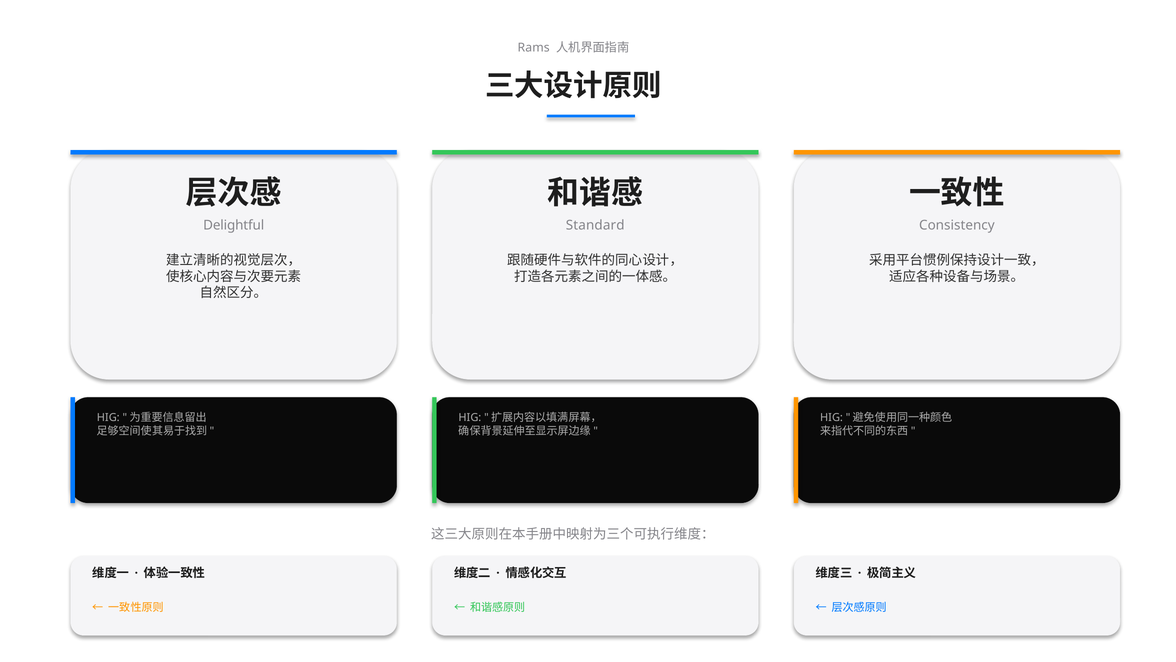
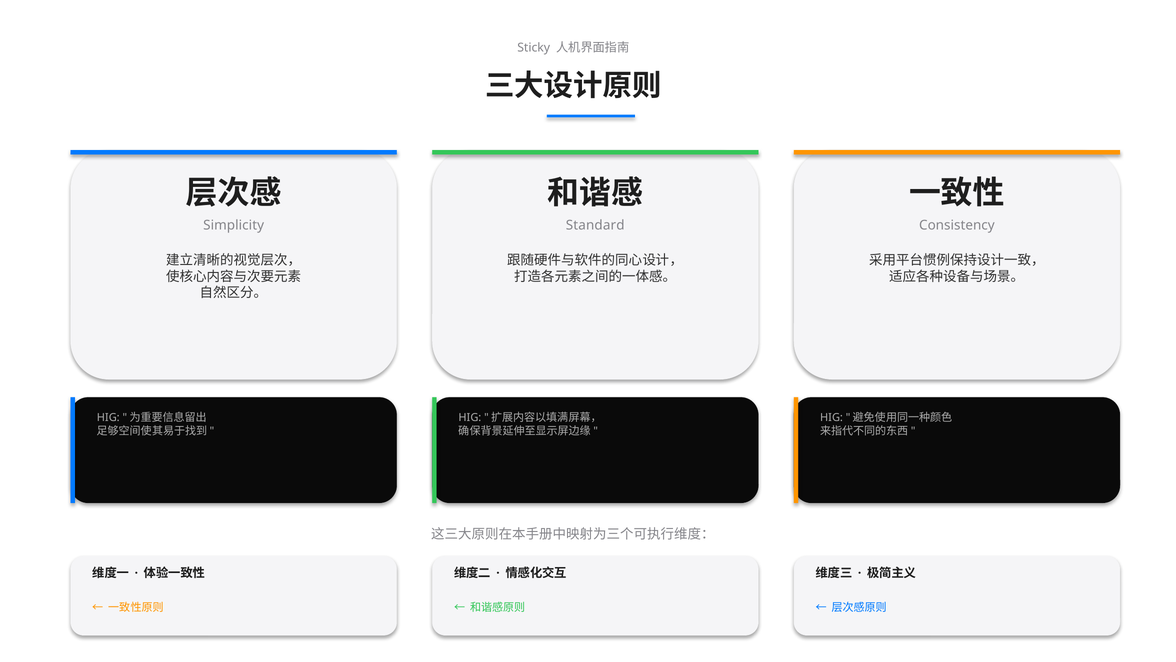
Rams: Rams -> Sticky (534, 48)
Delightful: Delightful -> Simplicity (234, 225)
